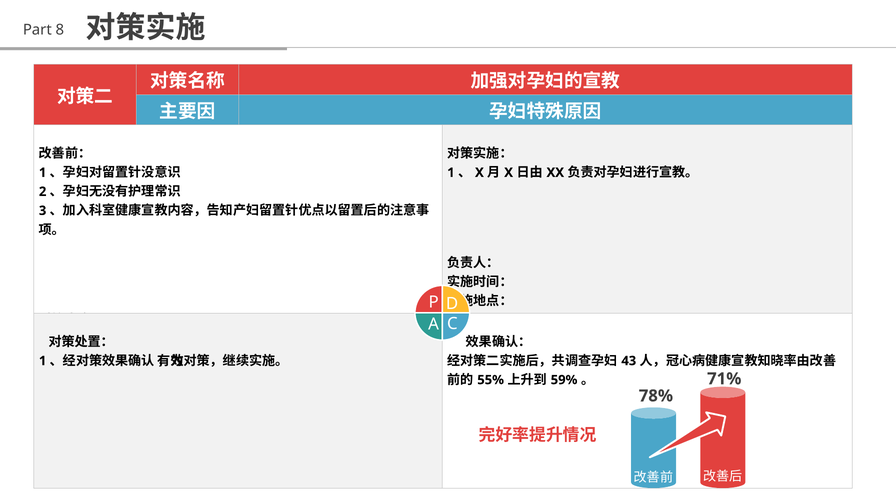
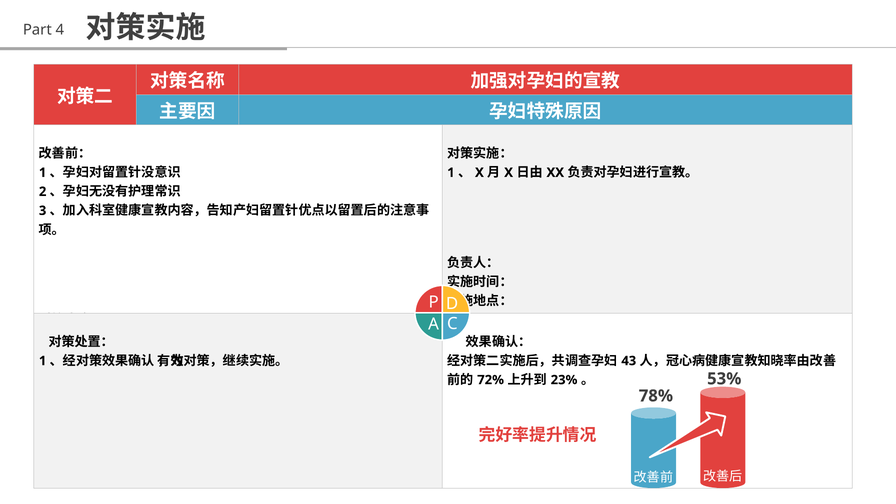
8: 8 -> 4 (60, 30)
55%: 55% -> 72% (491, 380)
59%: 59% -> 23% (564, 380)
71%: 71% -> 53% (724, 379)
